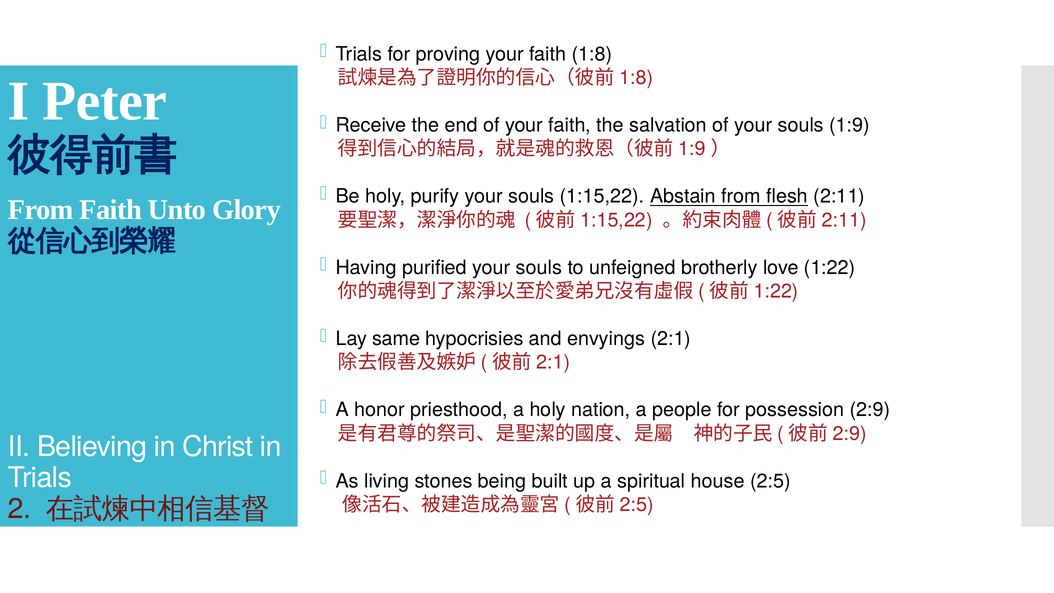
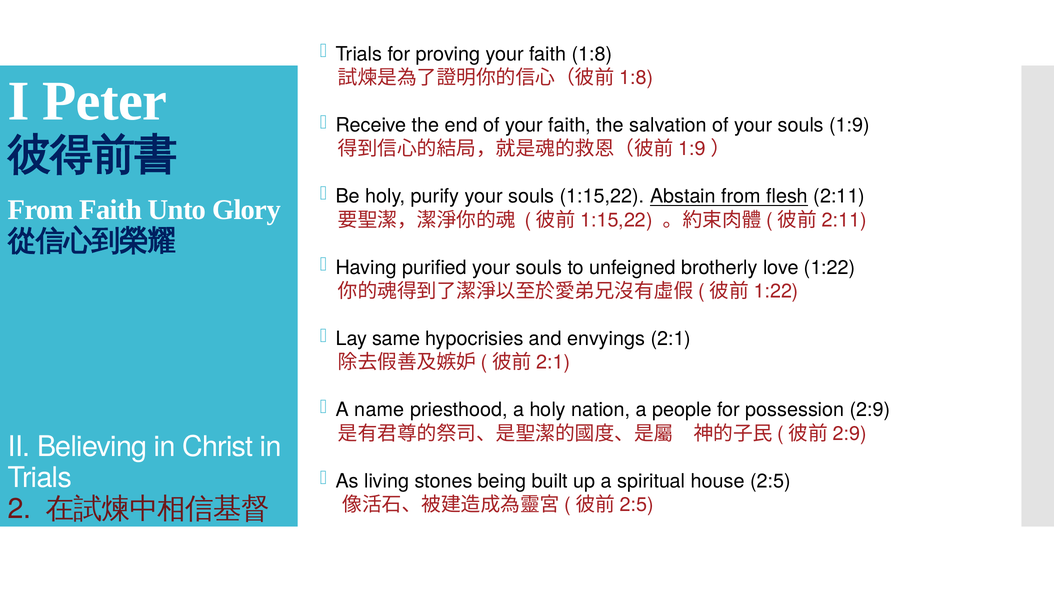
honor: honor -> name (379, 410)
